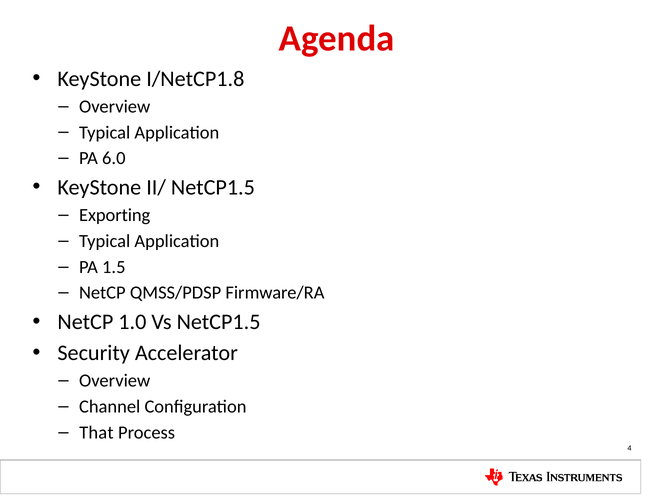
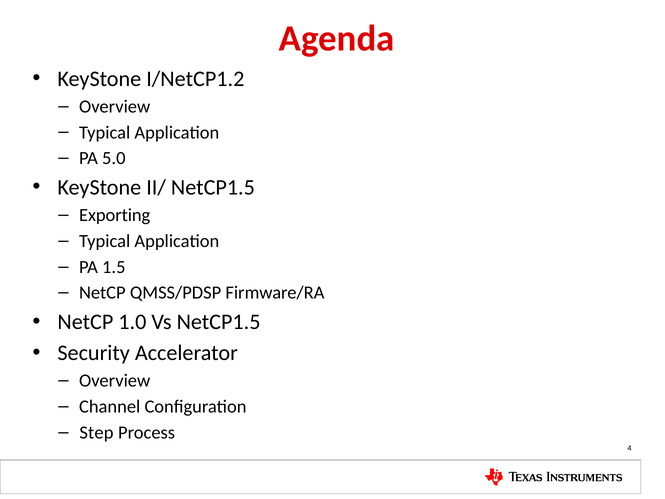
I/NetCP1.8: I/NetCP1.8 -> I/NetCP1.2 (195, 79)
6.0: 6.0 -> 5.0 (114, 158)
That: That -> Step (96, 432)
